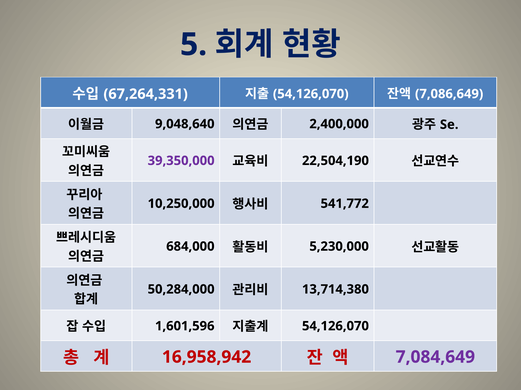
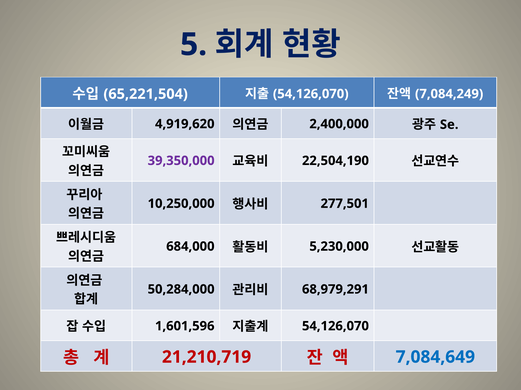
67,264,331: 67,264,331 -> 65,221,504 (146, 94)
7,086,649: 7,086,649 -> 7,084,249 (449, 94)
9,048,640: 9,048,640 -> 4,919,620 (185, 124)
541,772: 541,772 -> 277,501 (345, 204)
13,714,380: 13,714,380 -> 68,979,291 (335, 290)
16,958,942: 16,958,942 -> 21,210,719 (207, 358)
7,084,649 colour: purple -> blue (435, 358)
